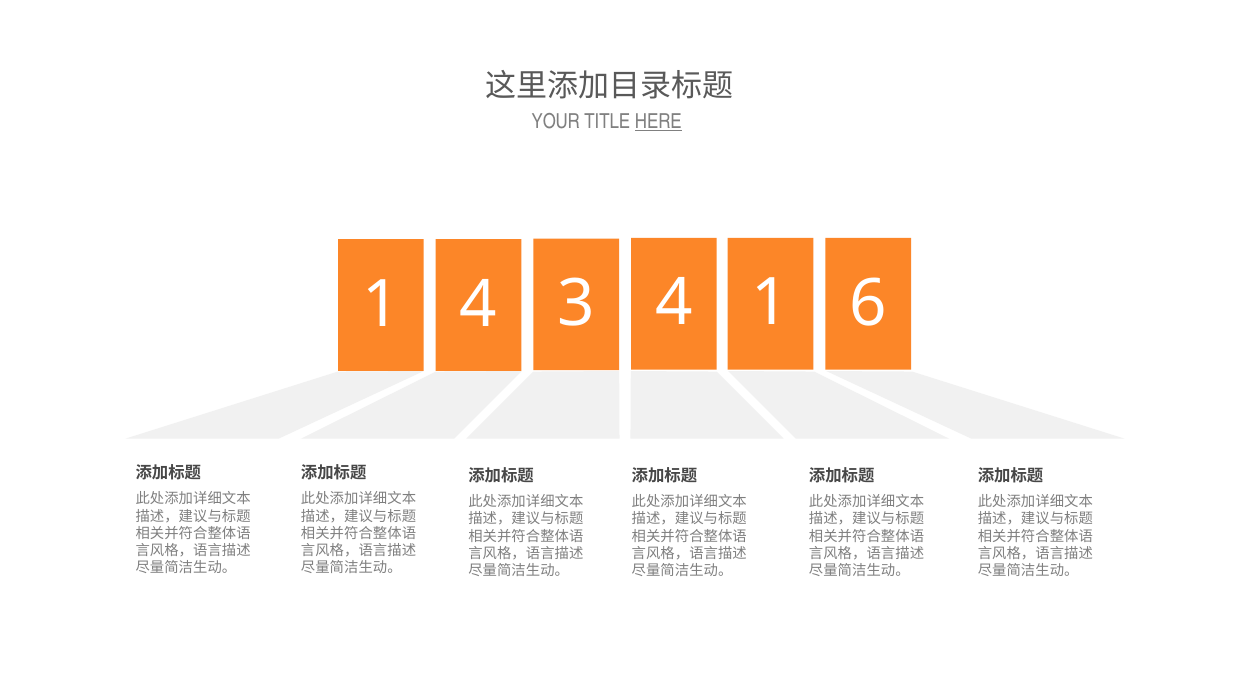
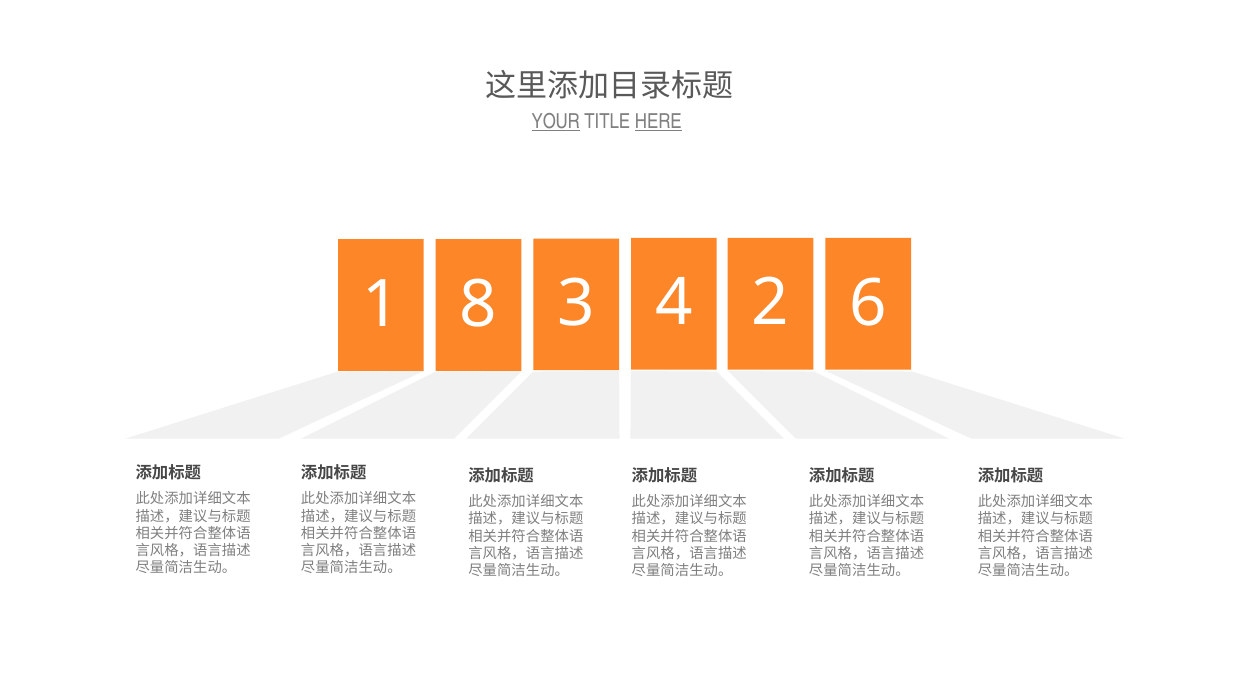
YOUR underline: none -> present (556, 122)
1 4: 4 -> 8 (479, 305)
4 1: 1 -> 2 (771, 303)
